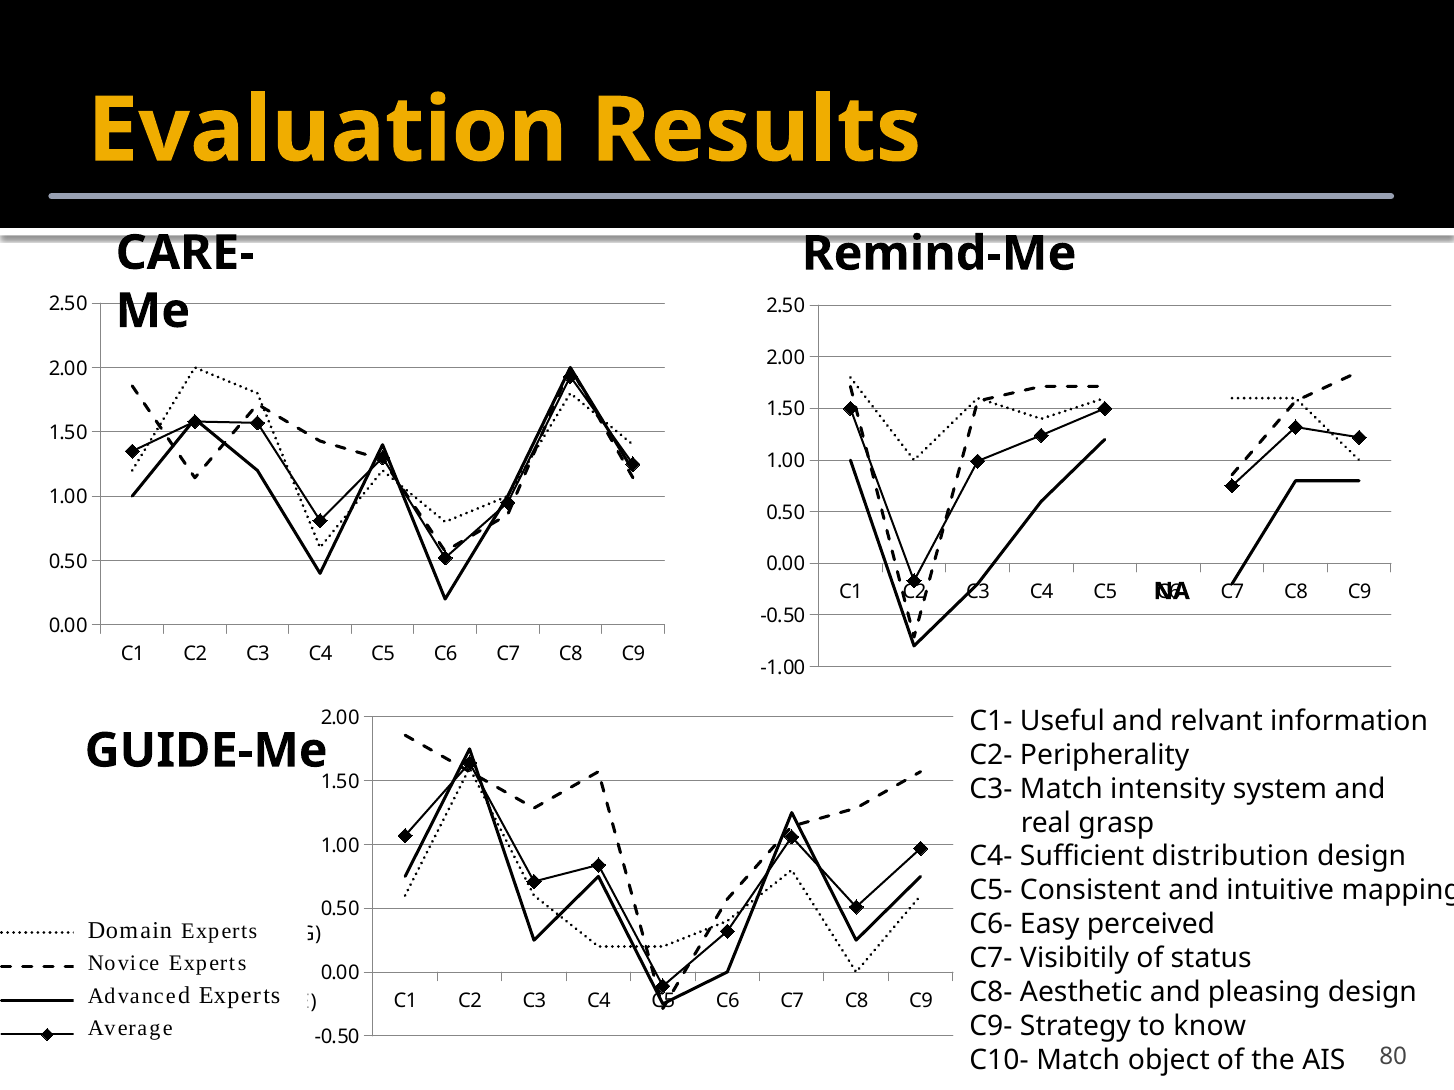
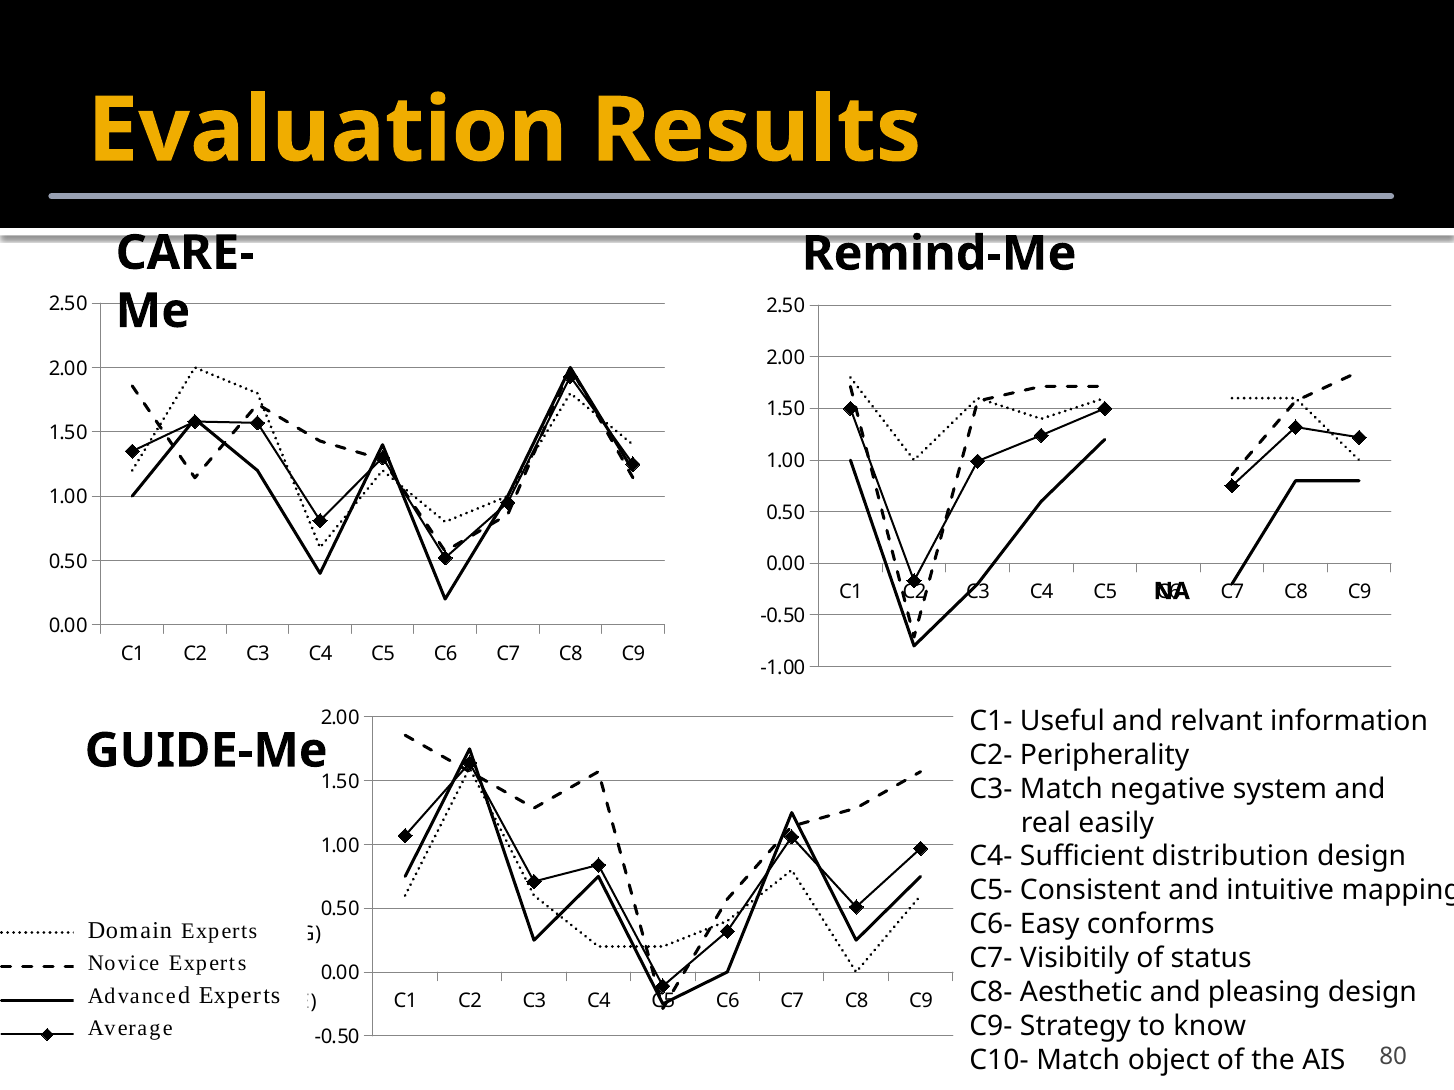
intensity: intensity -> negative (1168, 789)
grasp: grasp -> easily (1116, 823)
perceived: perceived -> conforms (1151, 925)
